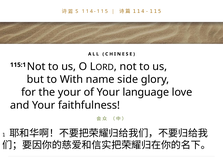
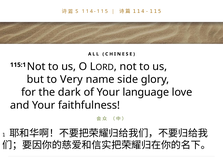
With: With -> Very (71, 80)
the your: your -> dark (69, 92)
